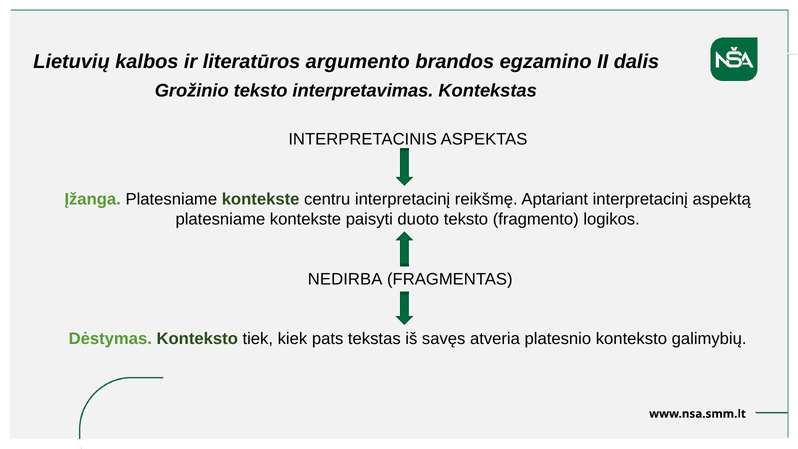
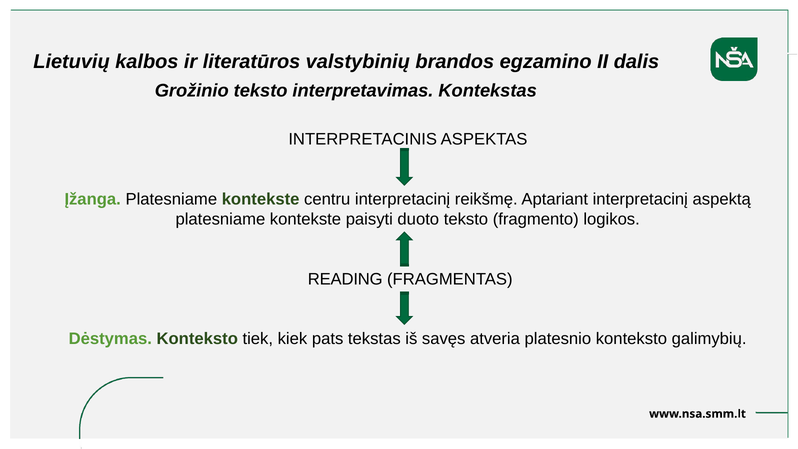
argumento: argumento -> valstybinių (358, 61)
NEDIRBA: NEDIRBA -> READING (345, 279)
